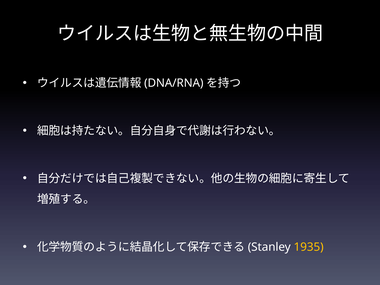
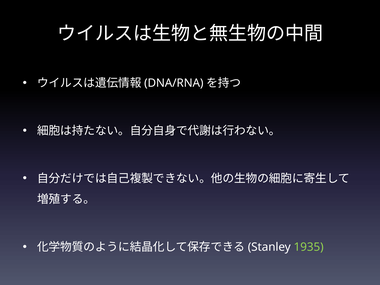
1935 colour: yellow -> light green (309, 247)
